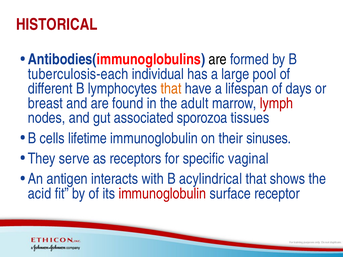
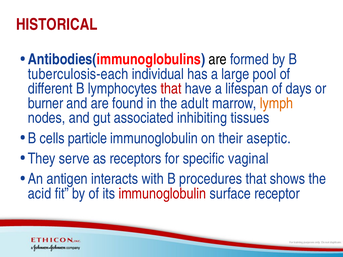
that colour: orange -> red (171, 89)
breast: breast -> burner (46, 103)
lymph colour: red -> orange (276, 103)
sporozoa: sporozoa -> inhibiting (202, 118)
lifetime: lifetime -> particle (87, 138)
sinuses: sinuses -> aseptic (269, 138)
acylindrical: acylindrical -> procedures (211, 179)
